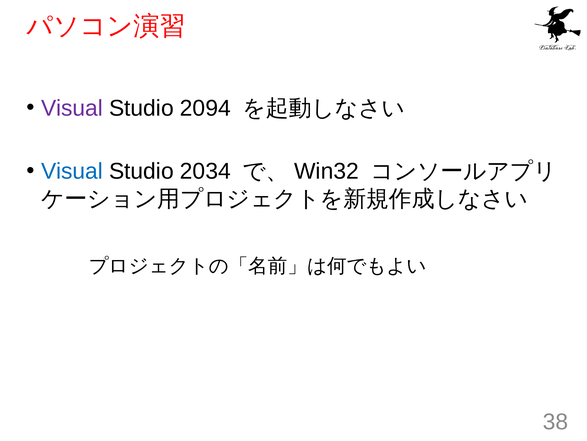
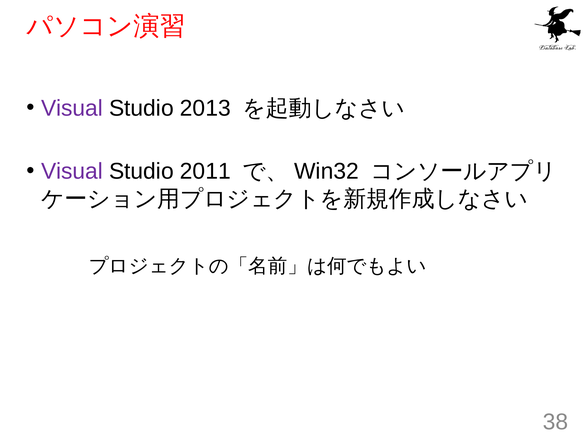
2094: 2094 -> 2013 (205, 108)
Visual colour: blue -> purple (72, 171)
2034: 2034 -> 2011 (205, 171)
